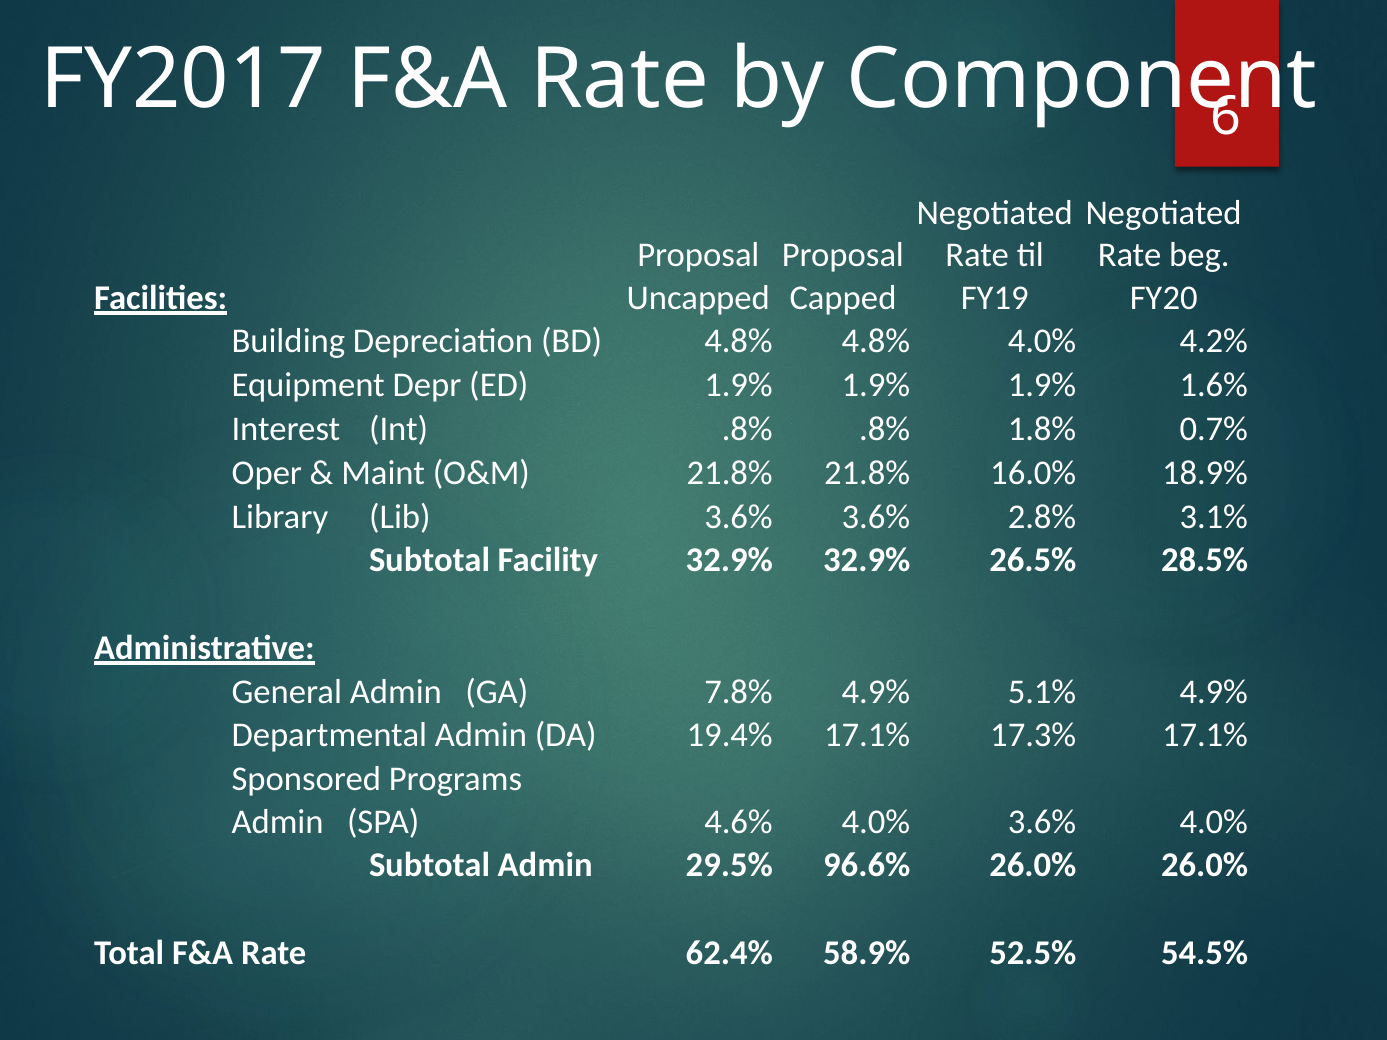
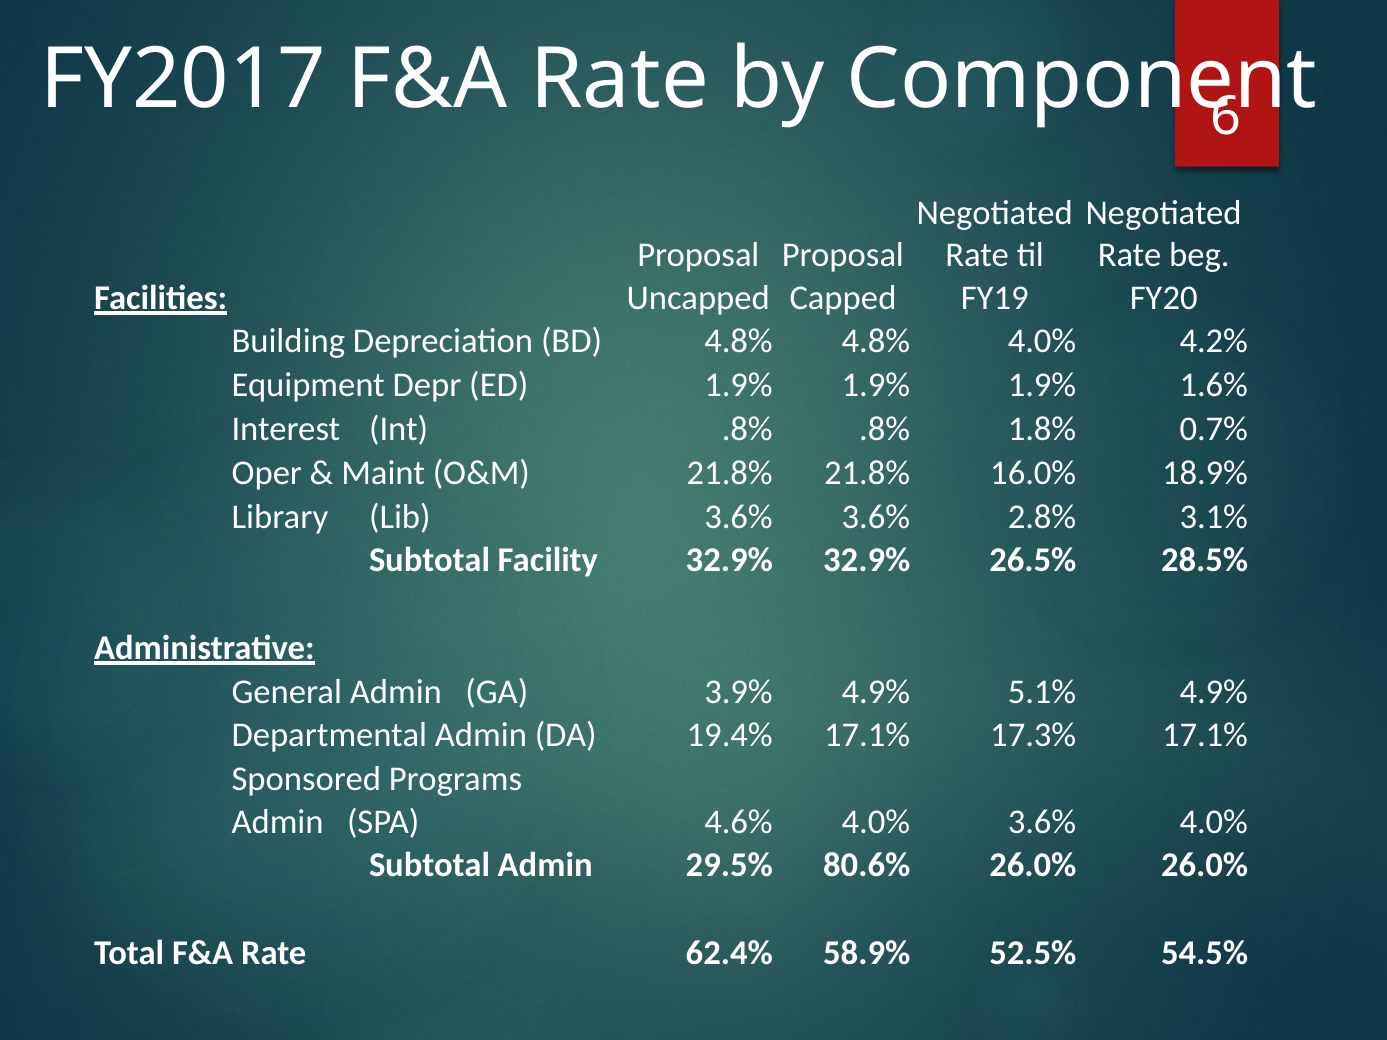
7.8%: 7.8% -> 3.9% (738, 692)
96.6%: 96.6% -> 80.6% (867, 866)
